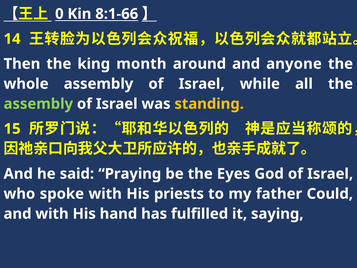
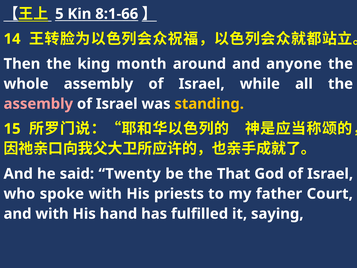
0: 0 -> 5 (59, 14)
assembly colour: light green -> pink (38, 104)
Praying: Praying -> Twenty (130, 174)
Eyes: Eyes -> That (234, 174)
Could: Could -> Court (330, 194)
